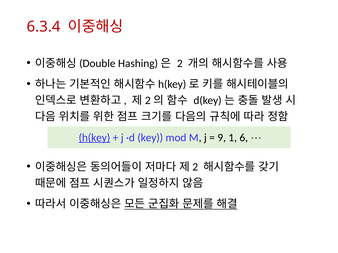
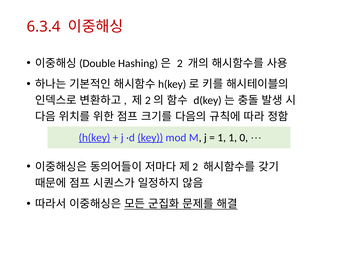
key underline: none -> present (150, 138)
9: 9 -> 1 (222, 138)
6: 6 -> 0 (244, 138)
